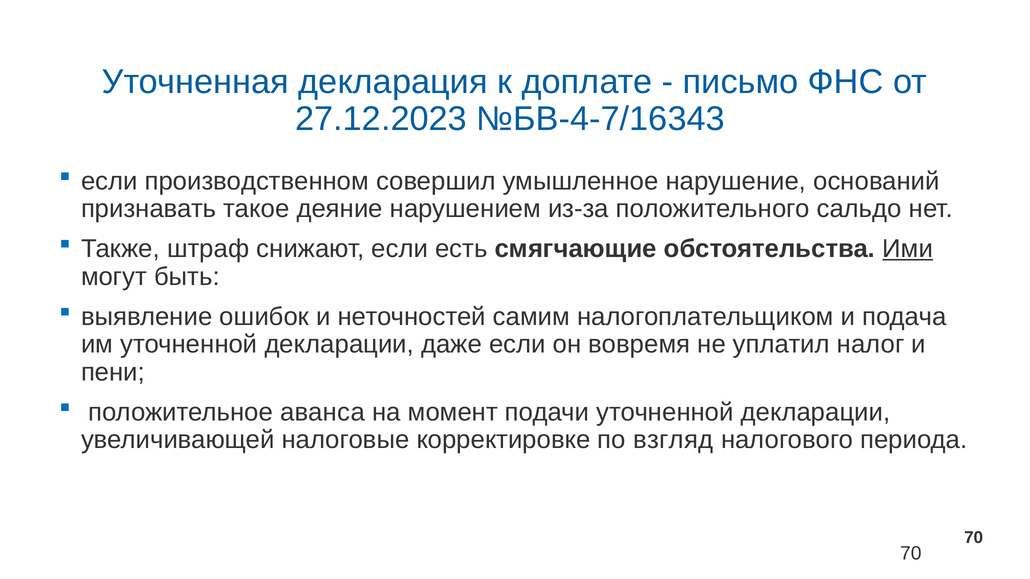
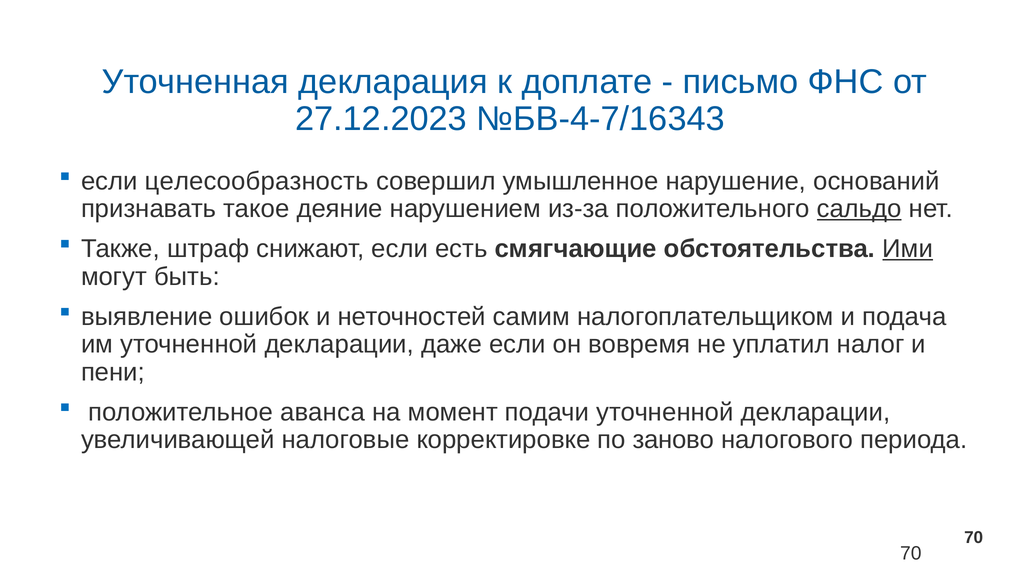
производственном: производственном -> целесообразность (257, 181)
сальдо underline: none -> present (859, 209)
взгляд: взгляд -> заново (673, 440)
